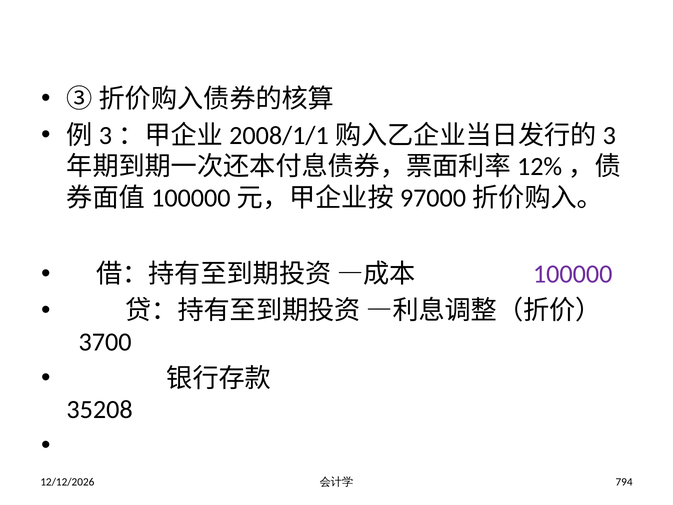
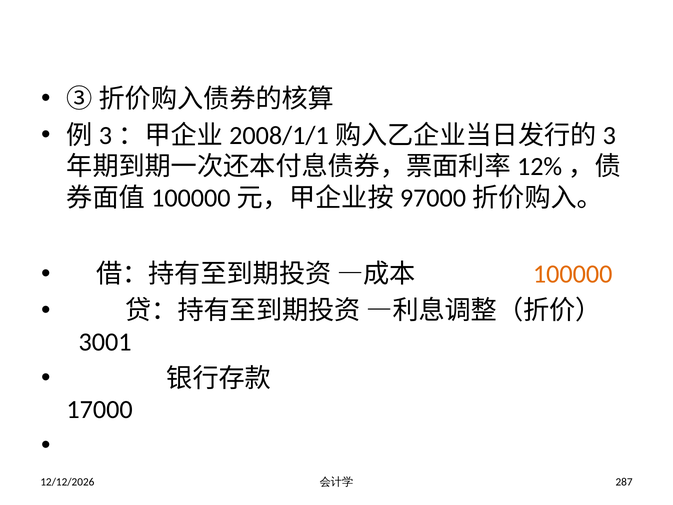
100000 colour: purple -> orange (573, 274)
3700: 3700 -> 3001 (105, 342)
35208: 35208 -> 17000 (100, 409)
794: 794 -> 287 (624, 482)
